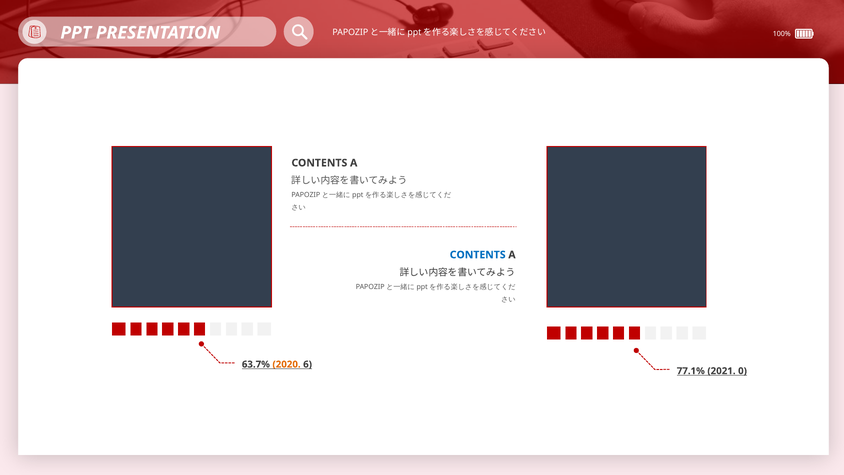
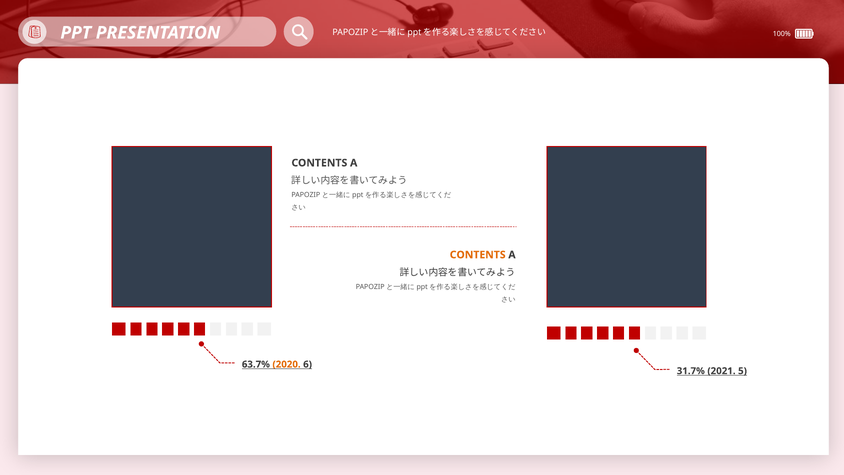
CONTENTS colour: blue -> orange (478, 255)
77.1%: 77.1% -> 31.7% (691, 371)
0: 0 -> 5 (743, 371)
